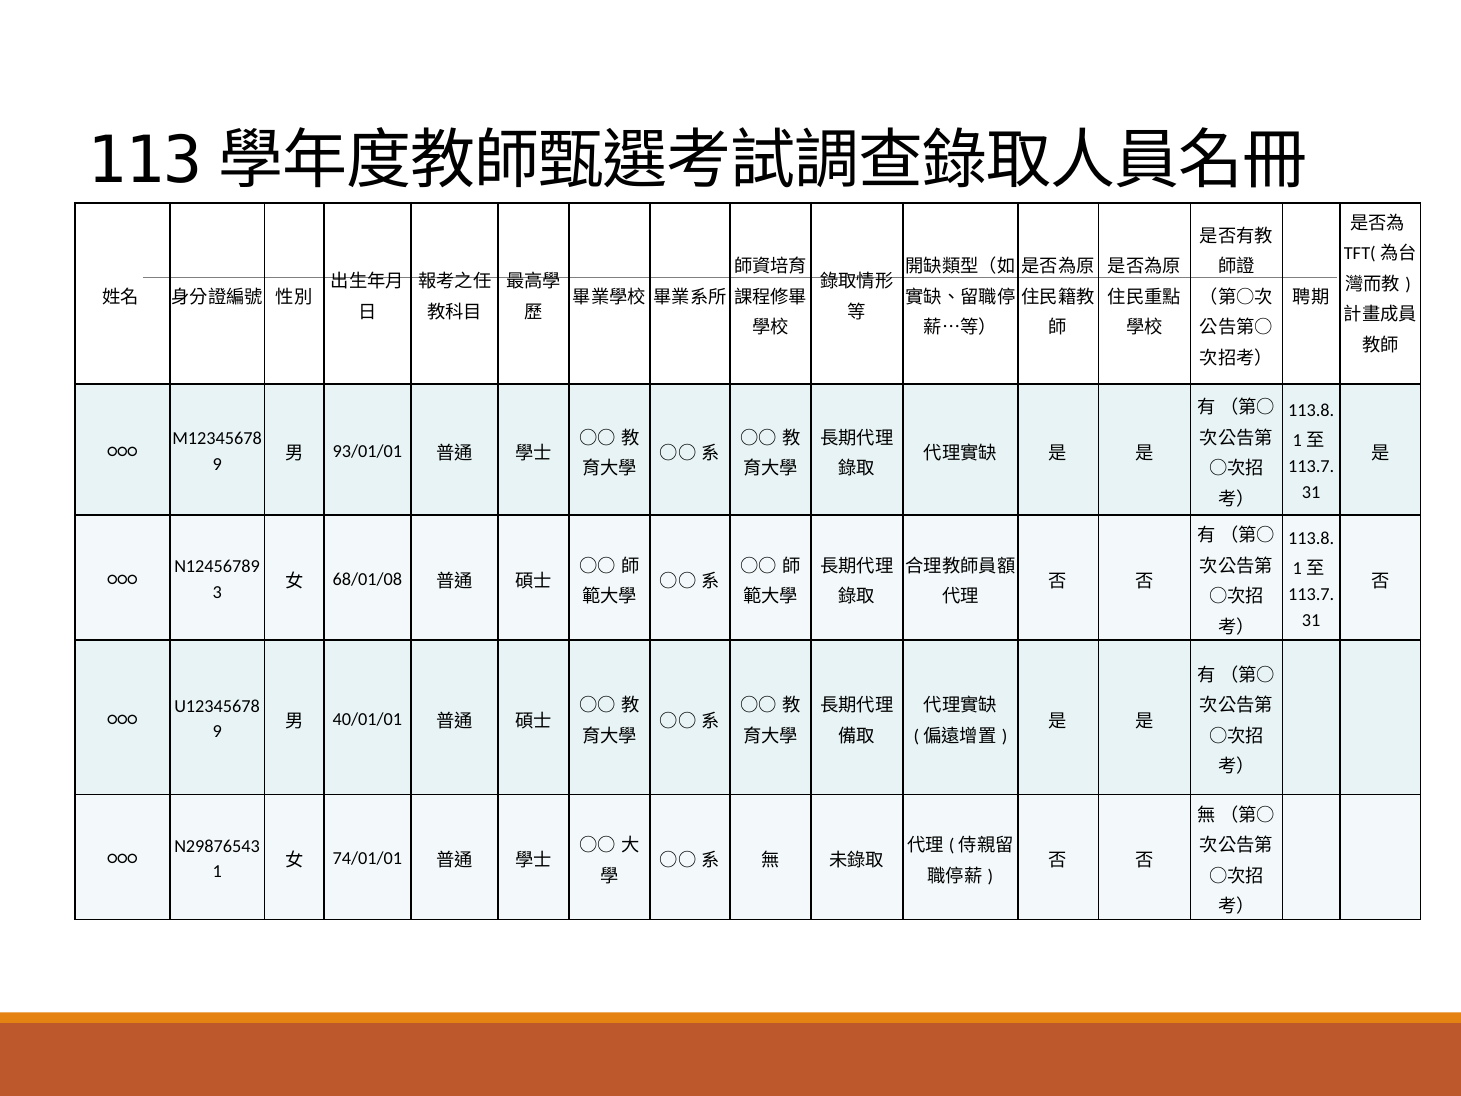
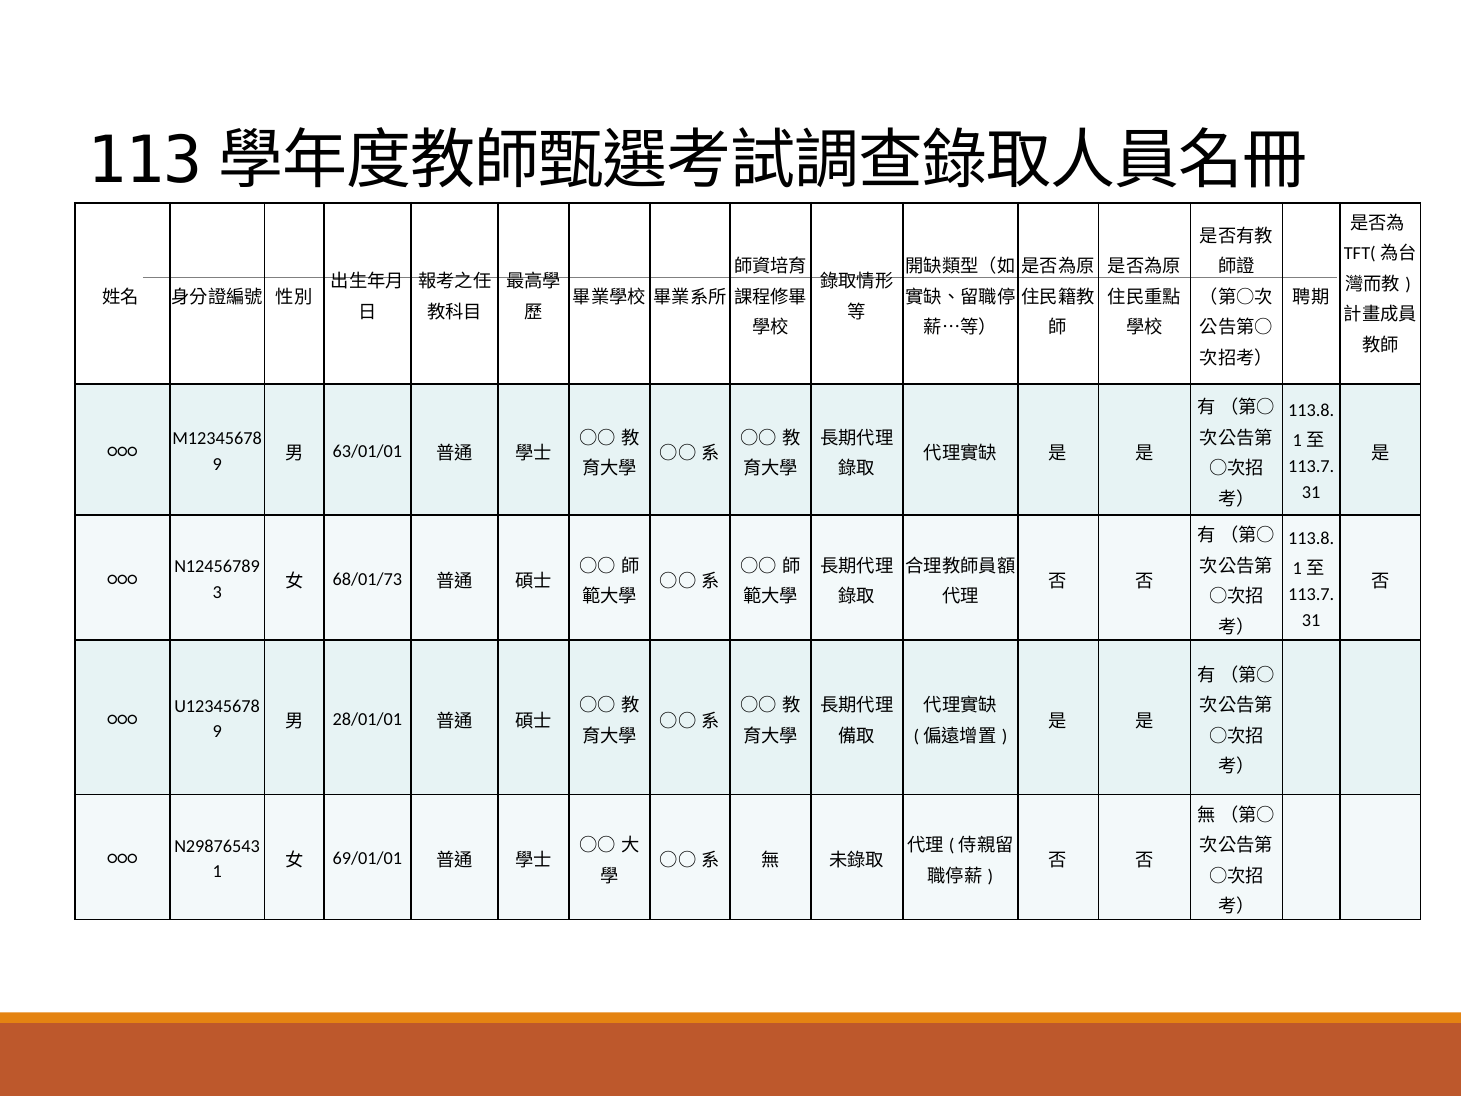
93/01/01: 93/01/01 -> 63/01/01 (367, 451)
68/01/08: 68/01/08 -> 68/01/73 (367, 579)
40/01/01: 40/01/01 -> 28/01/01 (367, 719)
74/01/01: 74/01/01 -> 69/01/01 (367, 859)
